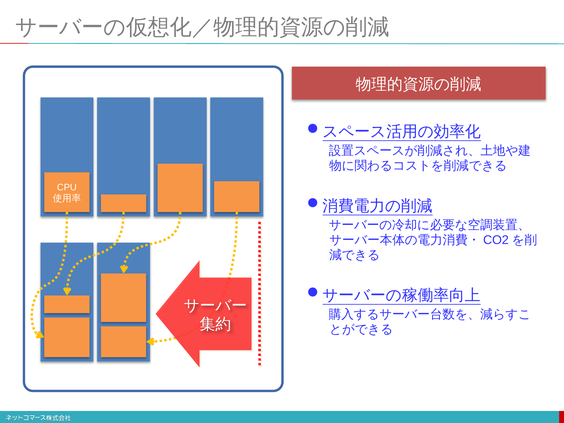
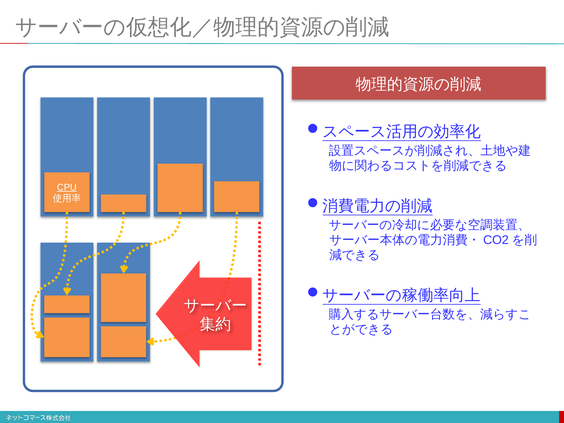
CPU underline: none -> present (67, 187)
